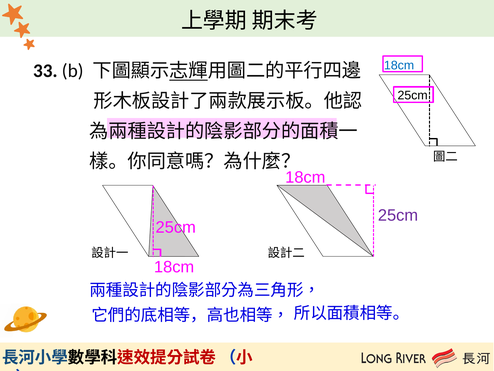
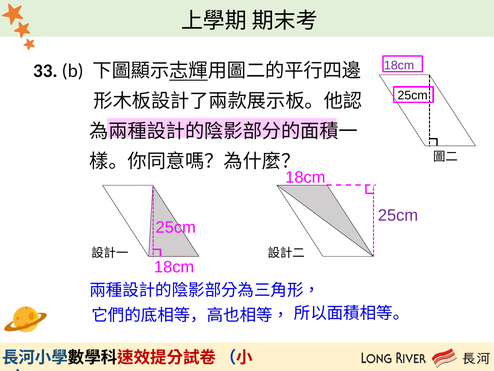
18cm colour: blue -> purple (399, 65)
